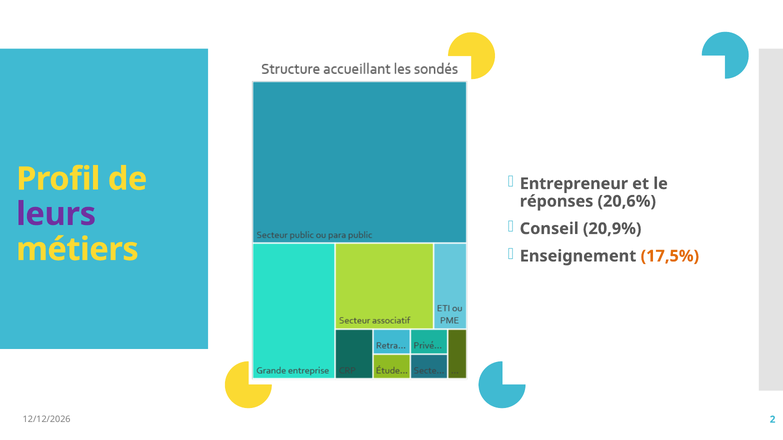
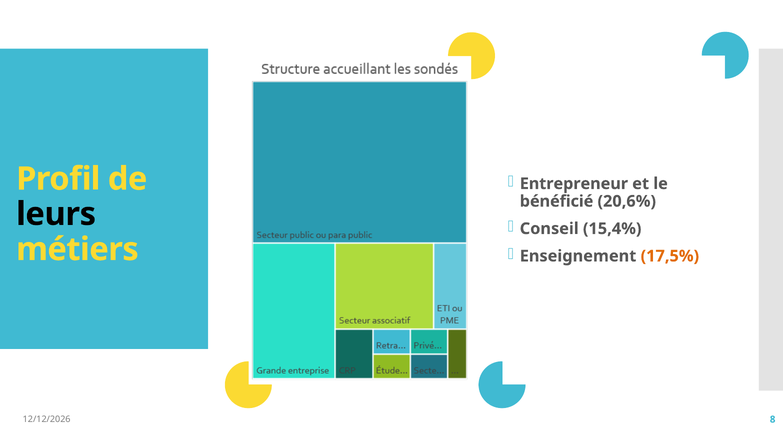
réponses: réponses -> bénéficié (557, 202)
leurs colour: purple -> black (56, 214)
20,9%: 20,9% -> 15,4% (612, 229)
2: 2 -> 8 (773, 420)
